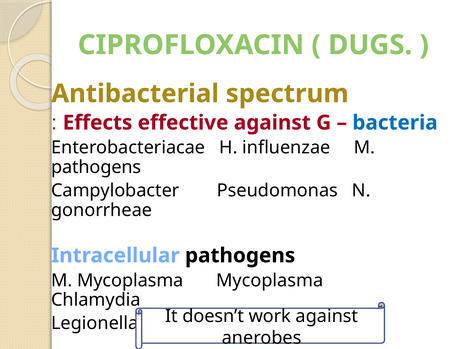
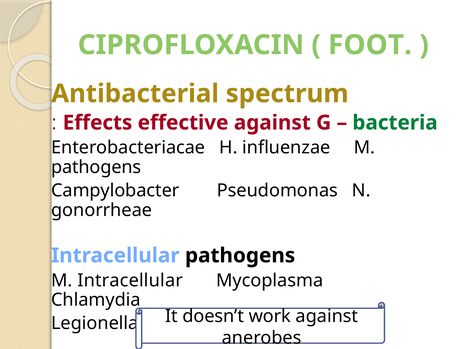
DUGS: DUGS -> FOOT (370, 45)
bacteria colour: blue -> green (395, 123)
M Mycoplasma: Mycoplasma -> Intracellular (130, 281)
